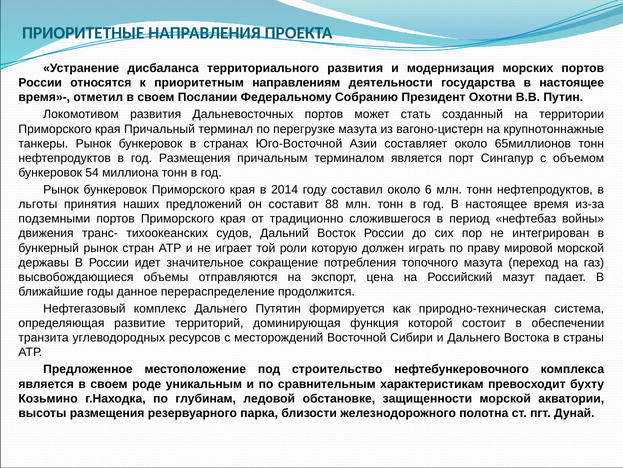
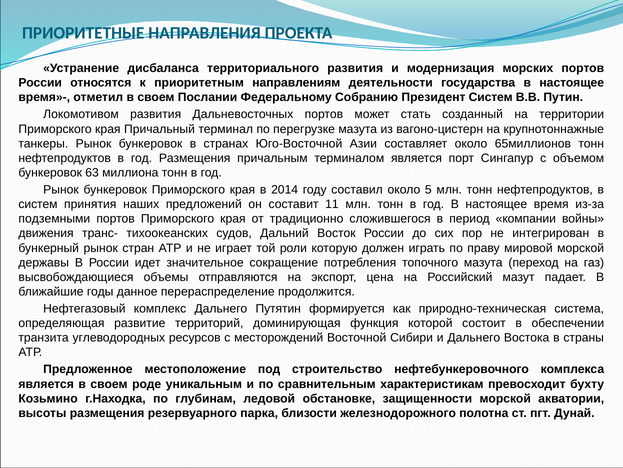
Президент Охотни: Охотни -> Систем (491, 97)
54: 54 -> 63 (92, 172)
6: 6 -> 5 (428, 189)
льготы: льготы -> систем (38, 204)
88: 88 -> 11 (332, 204)
нефтебаз: нефтебаз -> компании (526, 219)
